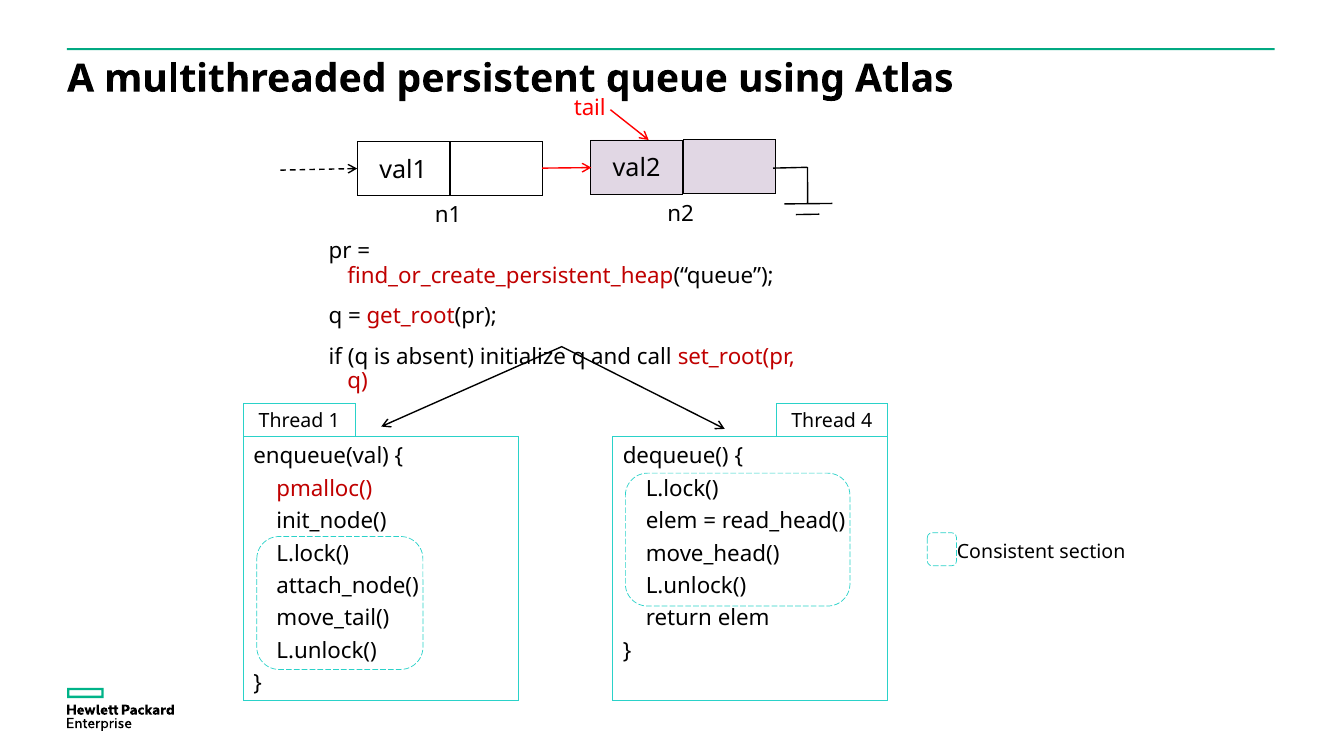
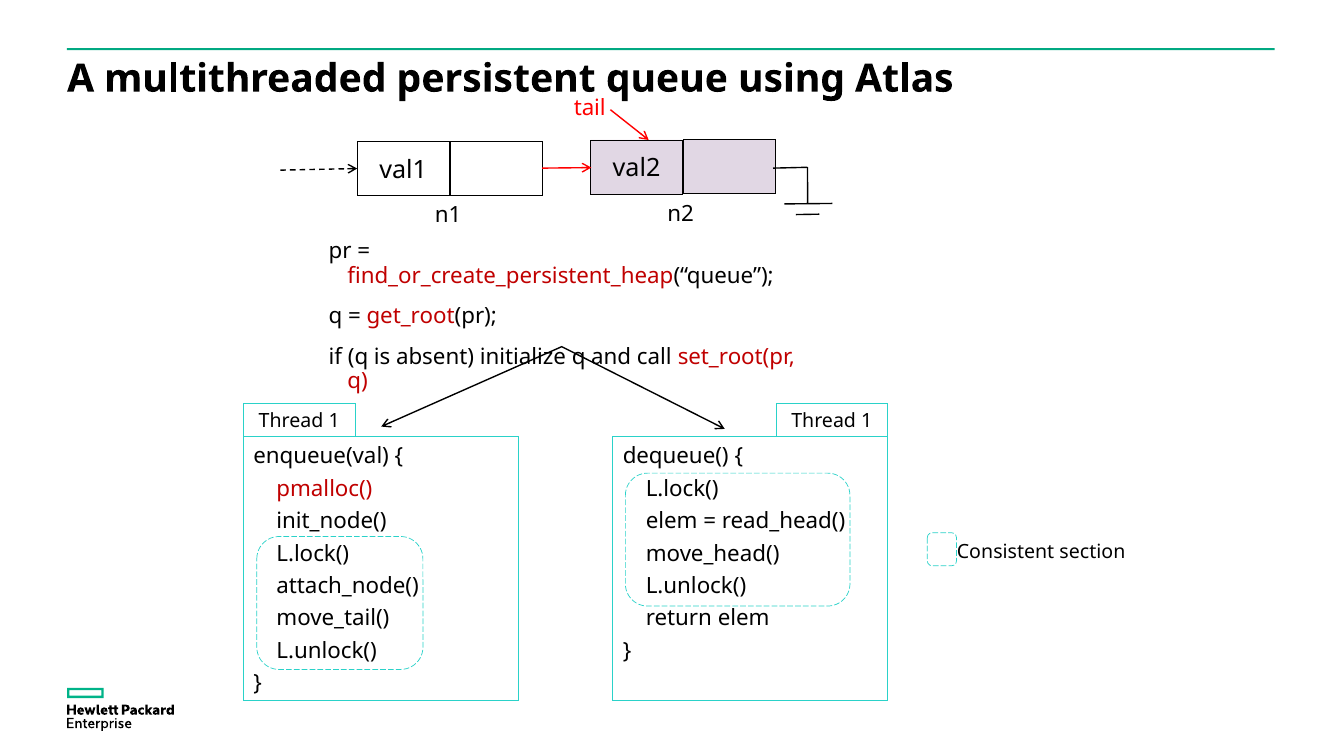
1 Thread 4: 4 -> 1 (867, 421)
